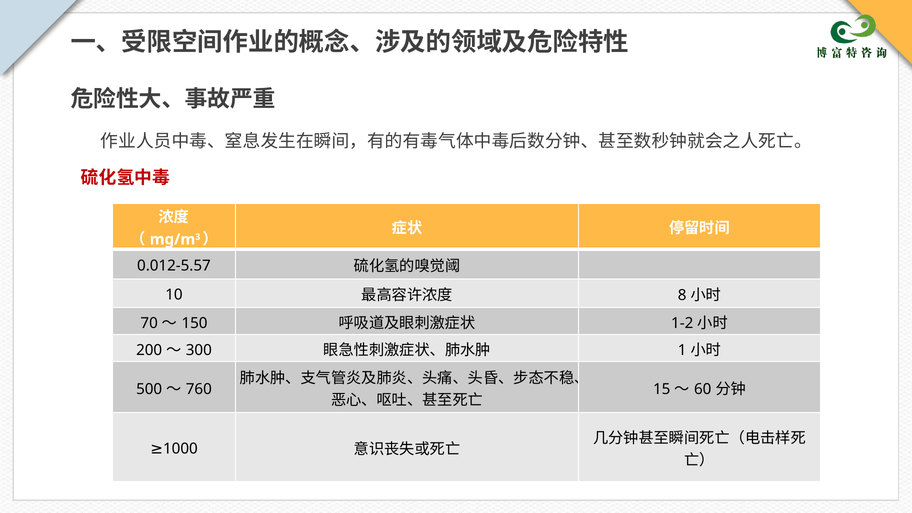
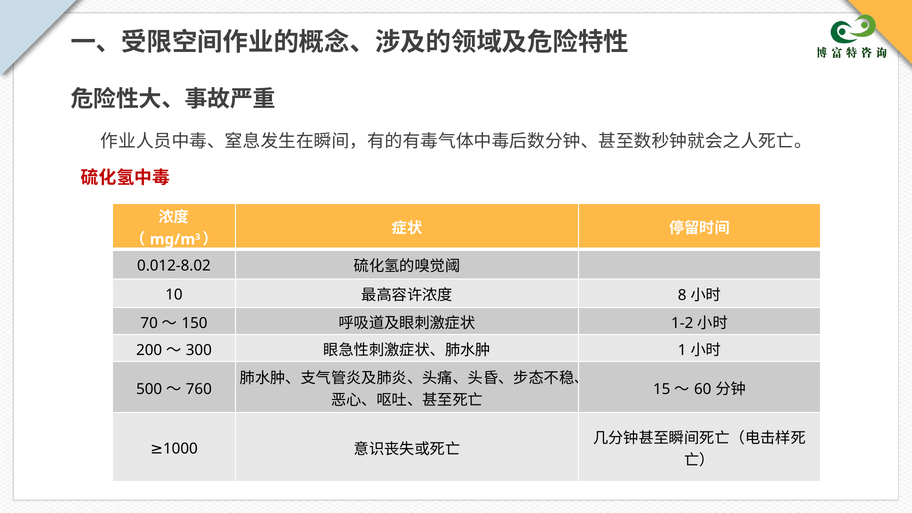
0.012-5.57: 0.012-5.57 -> 0.012-8.02 (174, 265)
